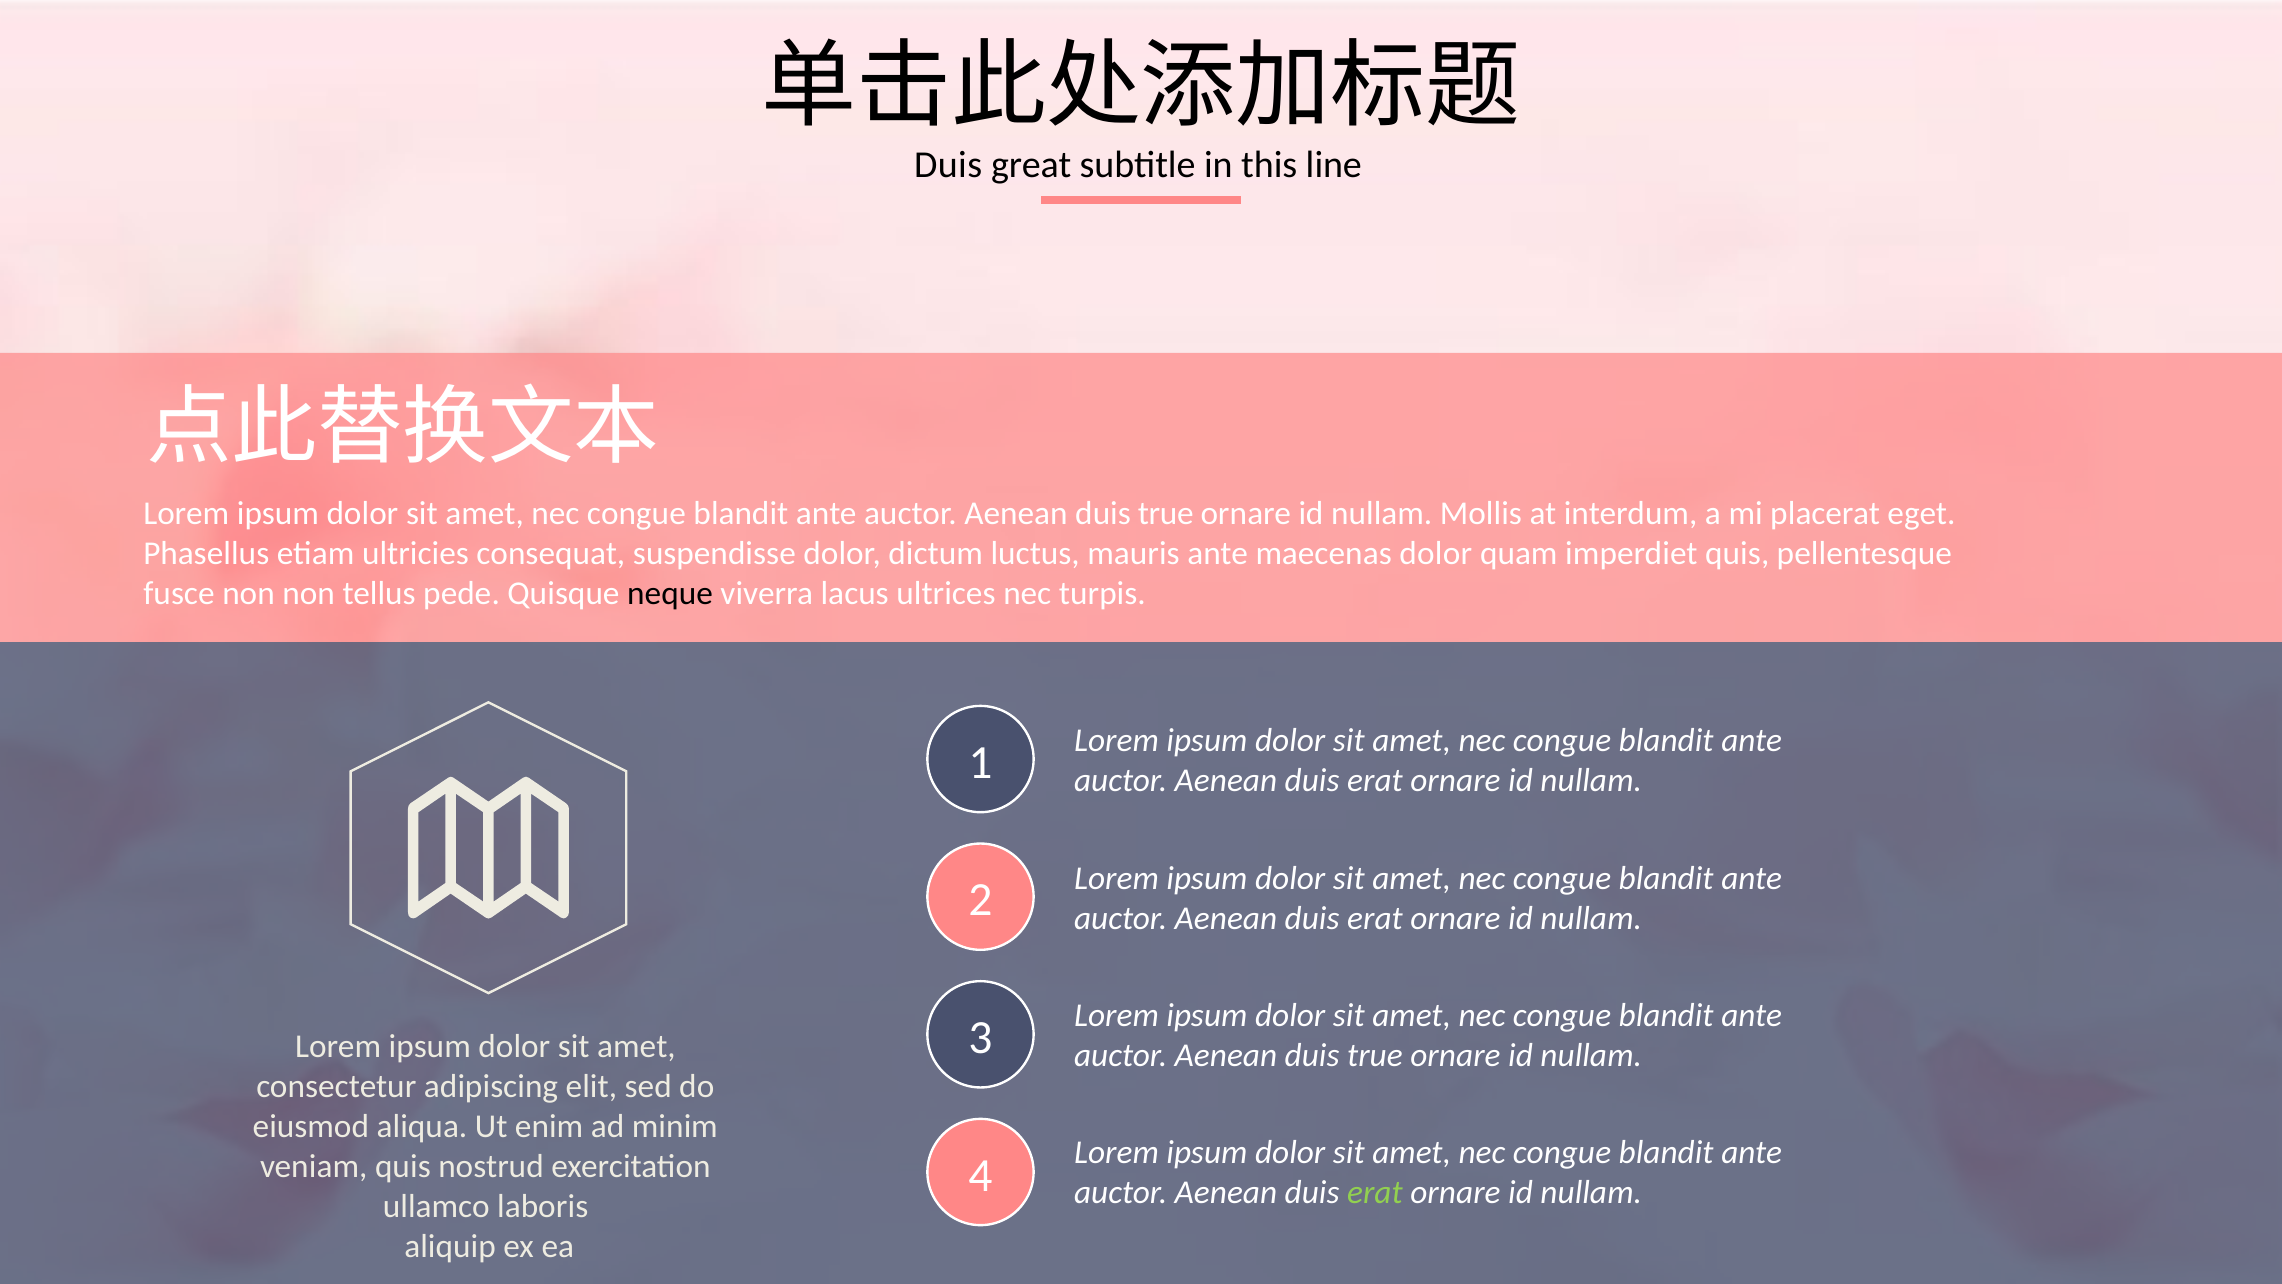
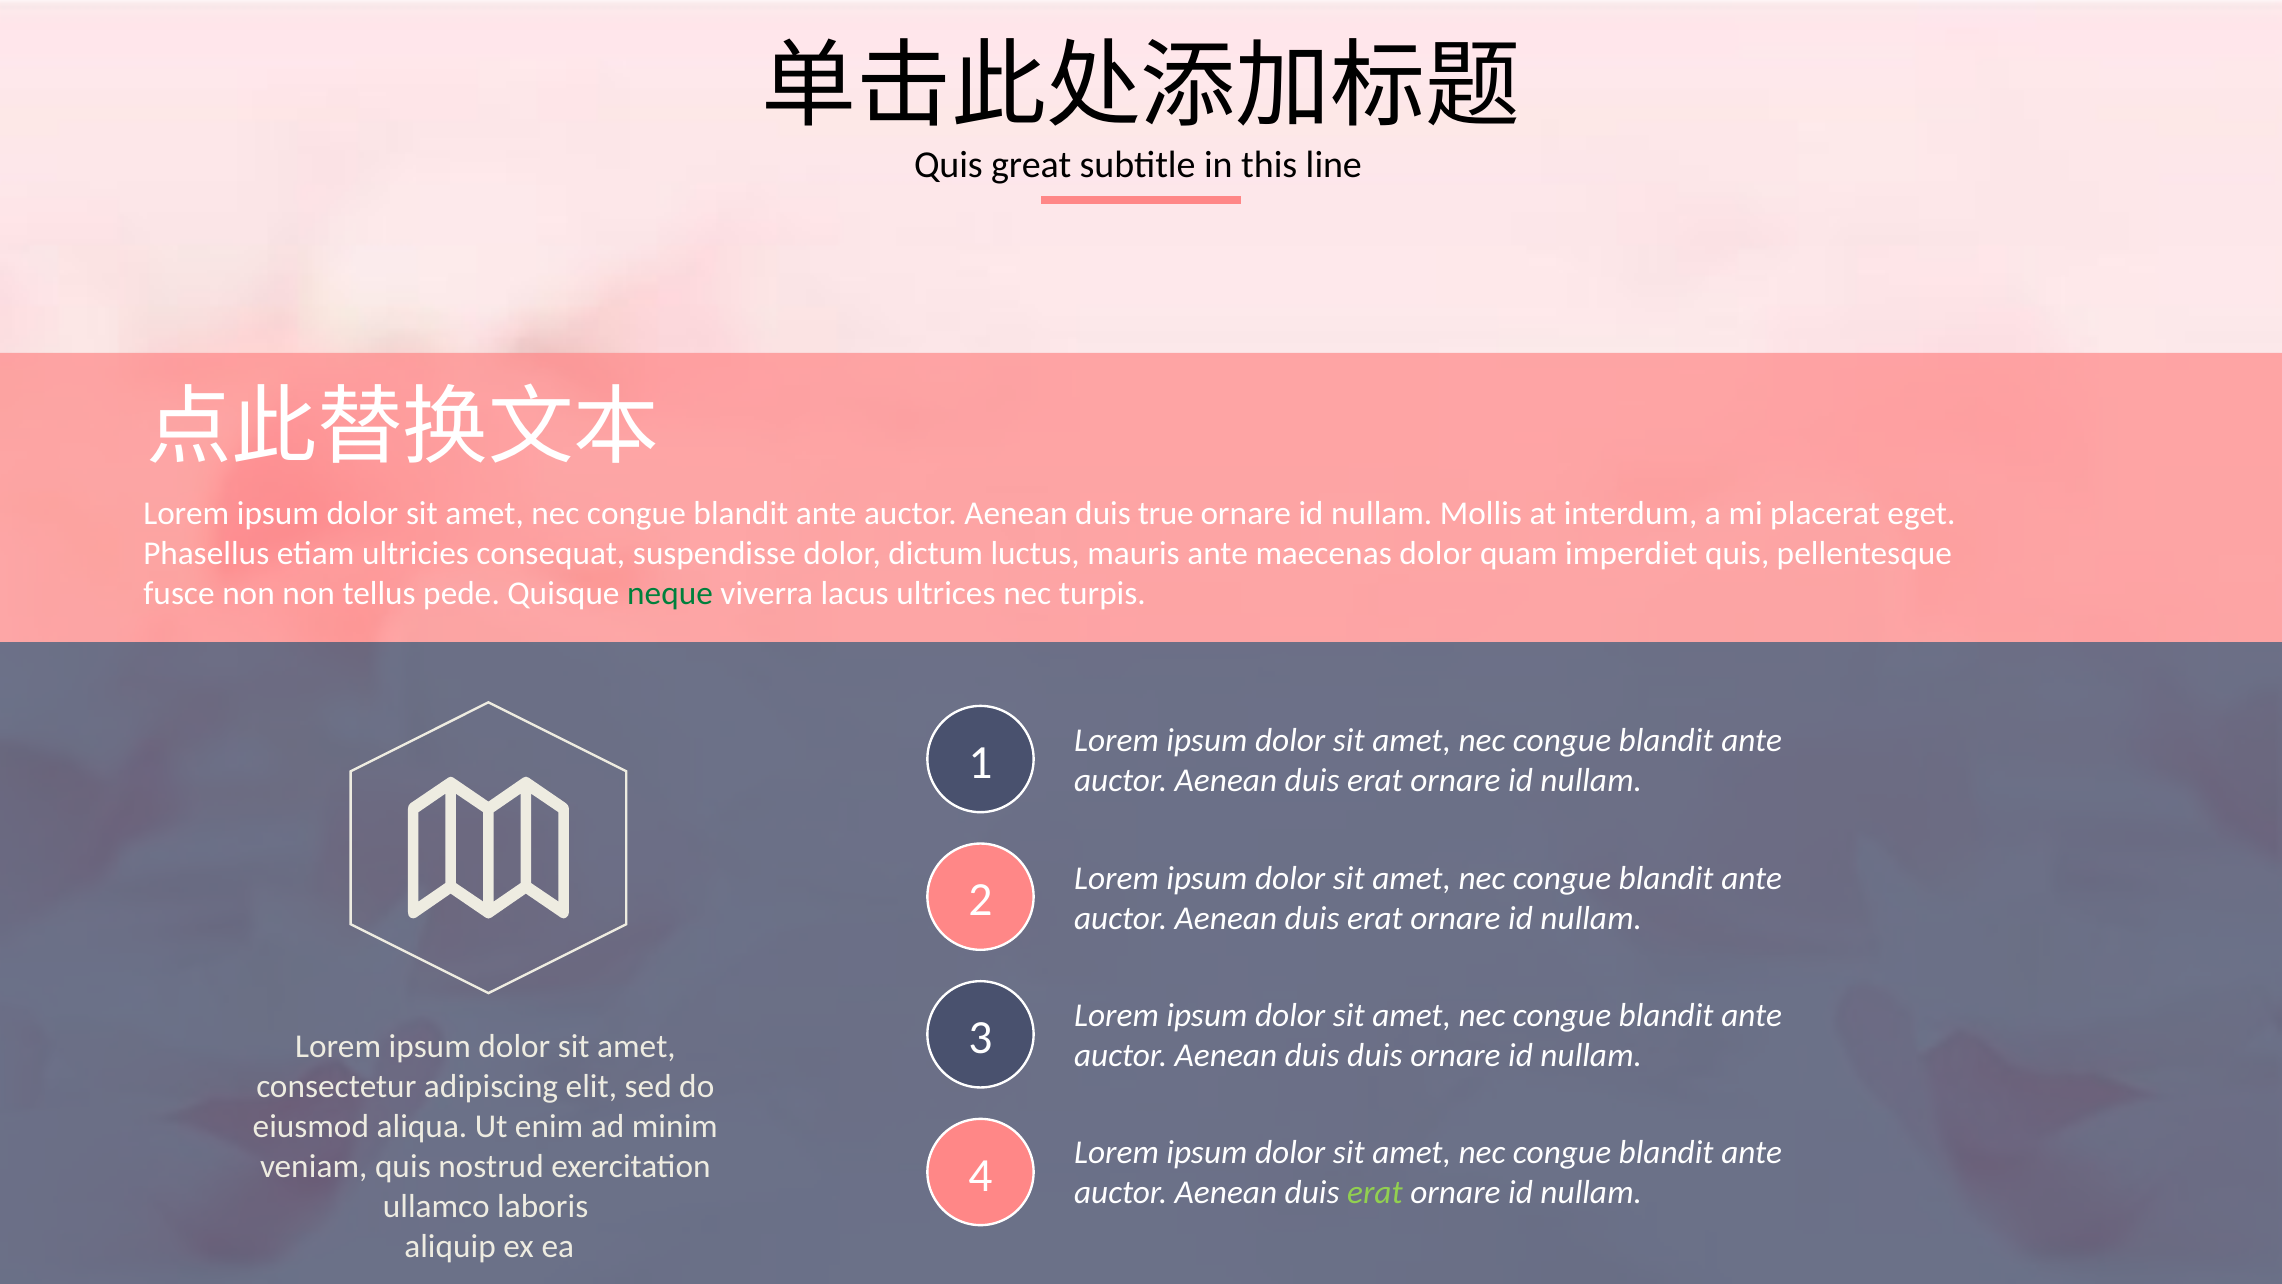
Duis: Duis -> Quis (948, 165)
neque colour: black -> green (670, 594)
true: true -> duis (1375, 1055)
